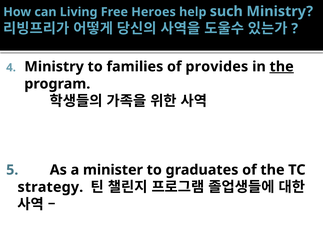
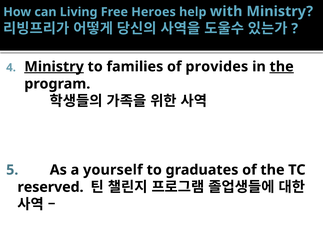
such: such -> with (226, 11)
Ministry underline: none -> present (54, 67)
minister: minister -> yourself (113, 170)
strategy: strategy -> reserved (50, 187)
